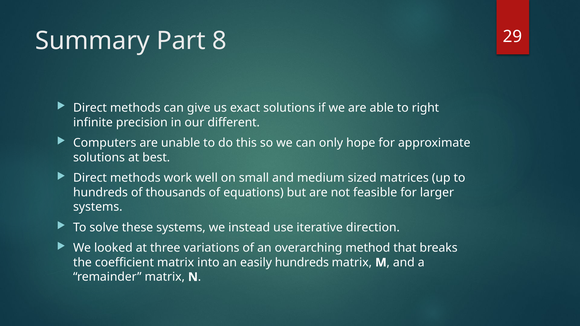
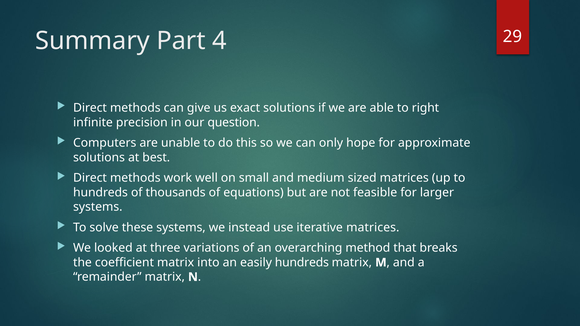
8: 8 -> 4 (219, 41)
different: different -> question (234, 122)
iterative direction: direction -> matrices (373, 228)
